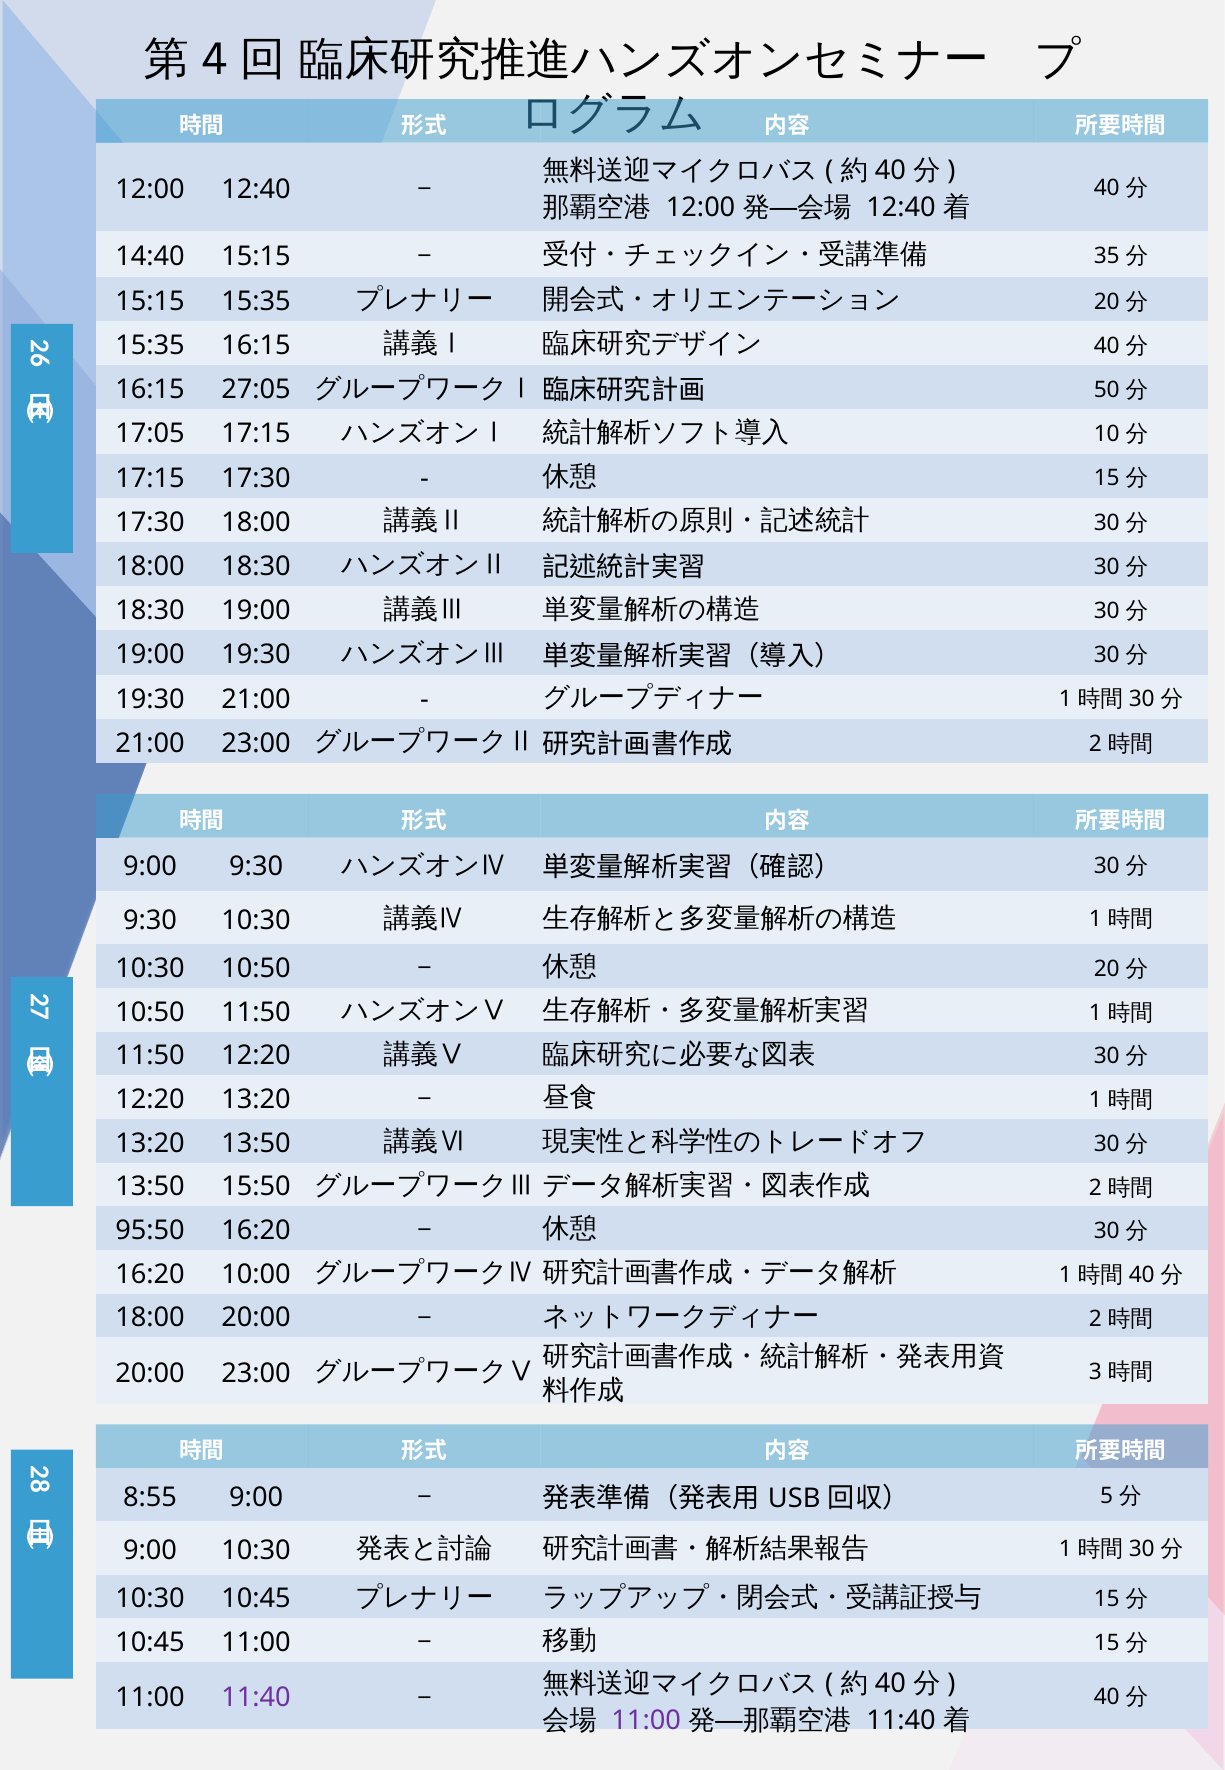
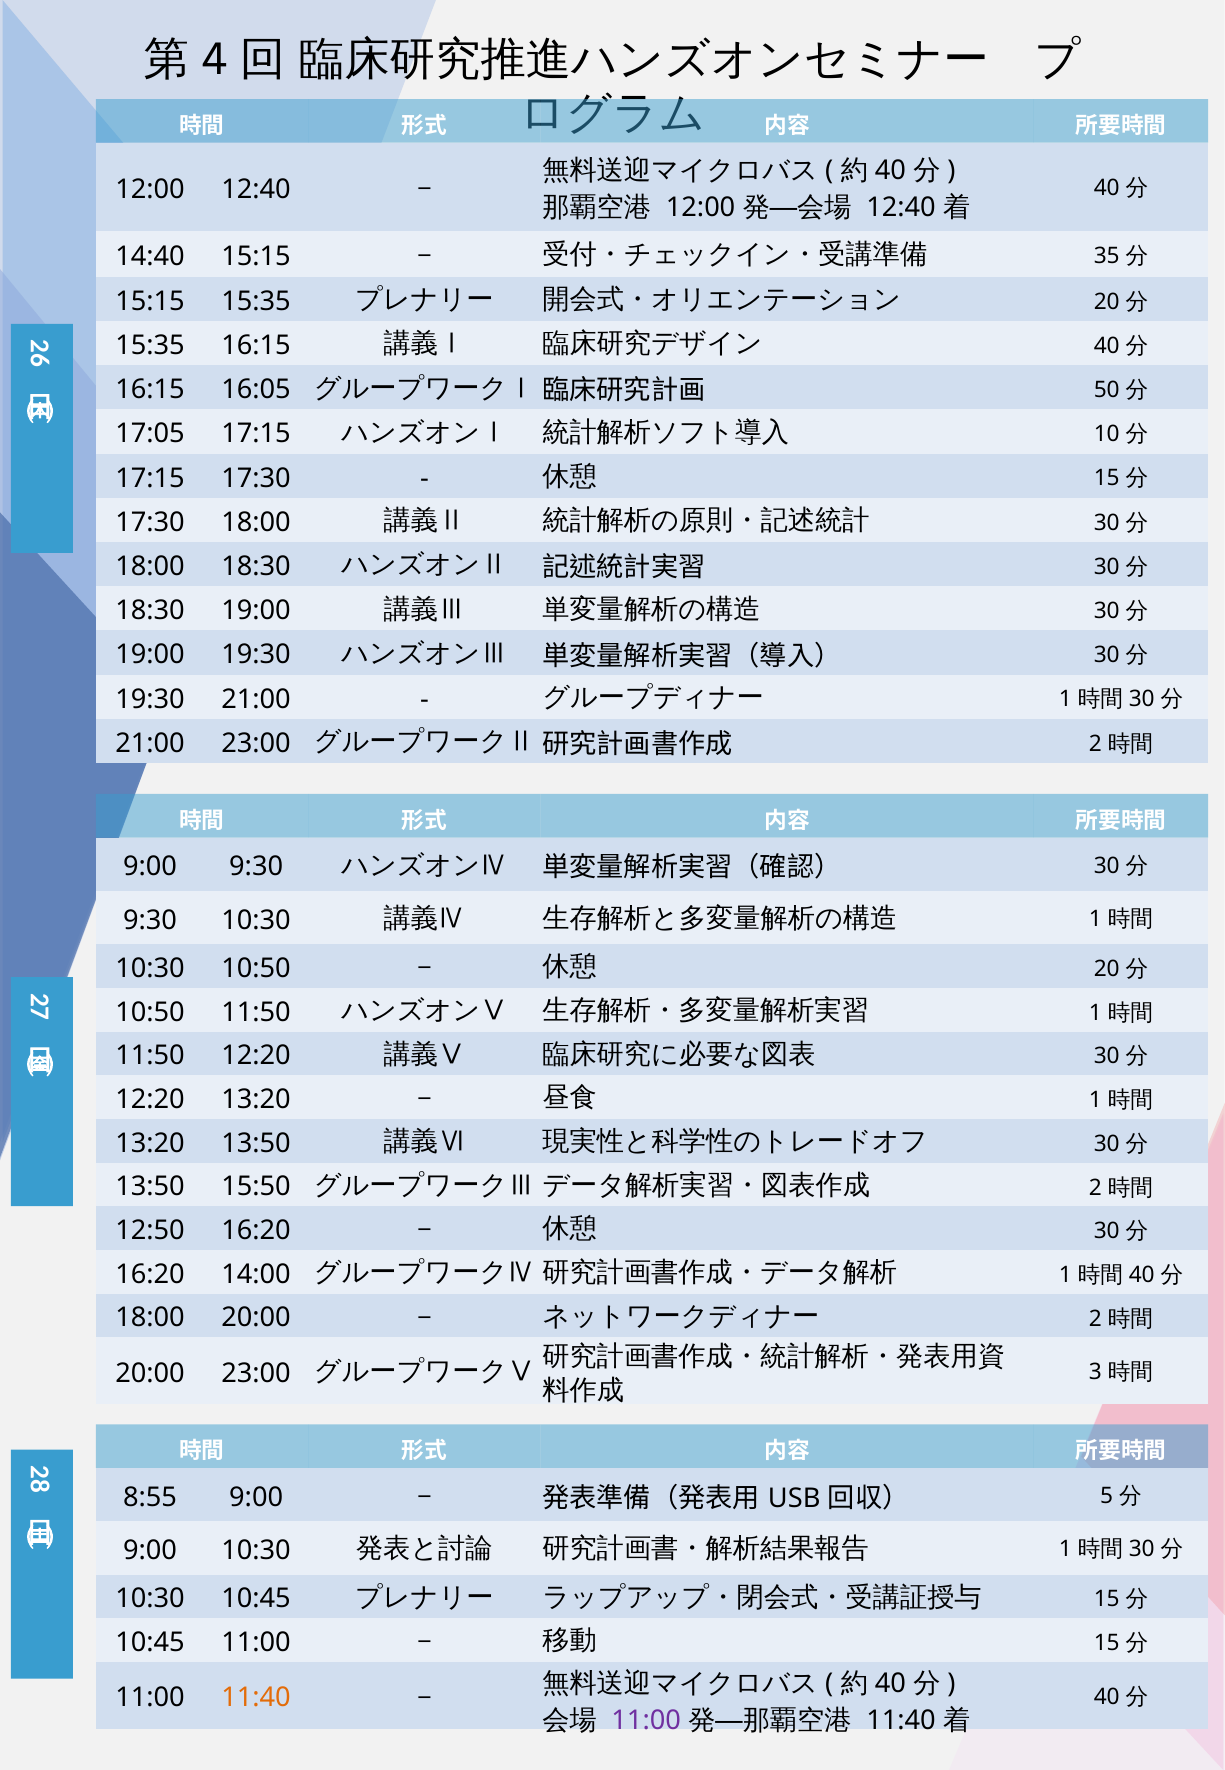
27:05: 27:05 -> 16:05 (256, 390)
95:50: 95:50 -> 12:50 (150, 1230)
10:00: 10:00 -> 14:00 (256, 1274)
11:40 colour: purple -> orange (256, 1697)
